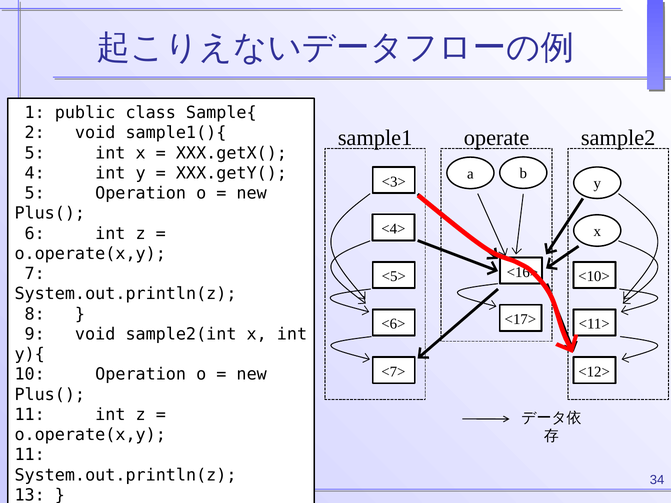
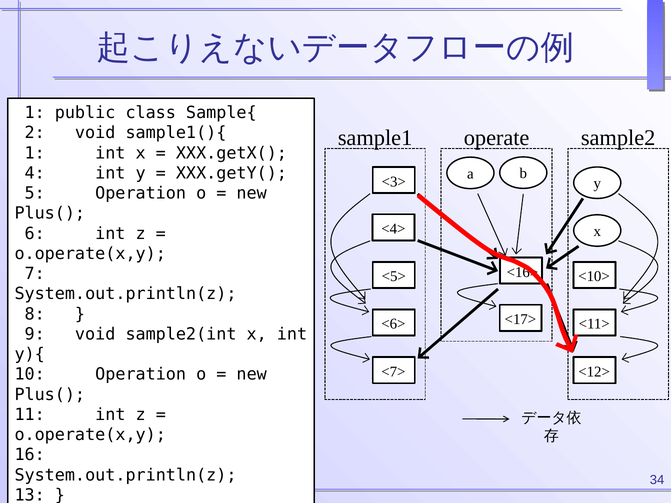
5: 5 -> 1 (35, 153)
11: 11 -> 16 (30, 455)
